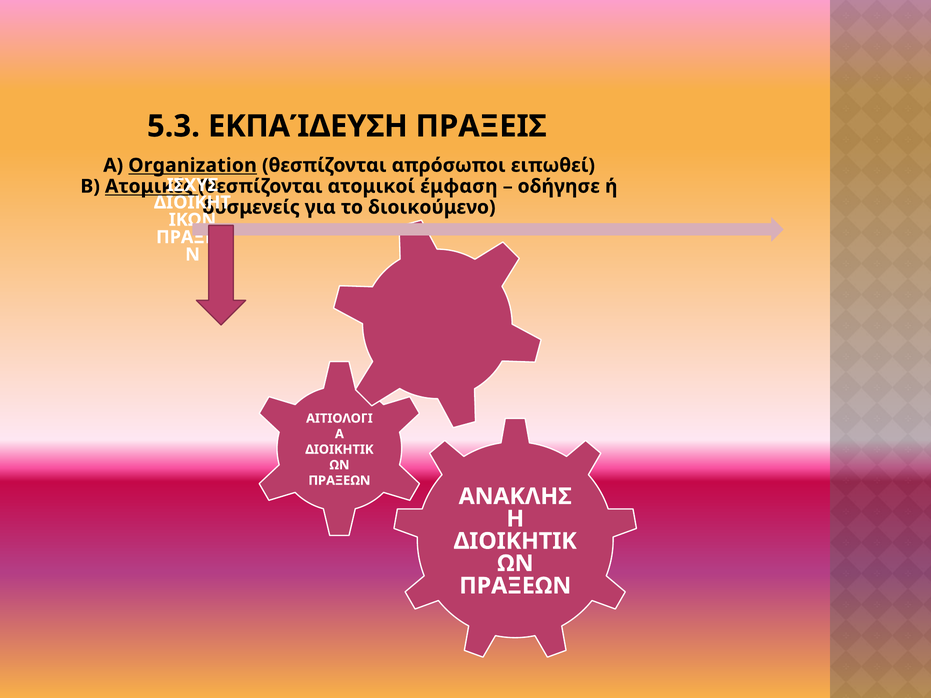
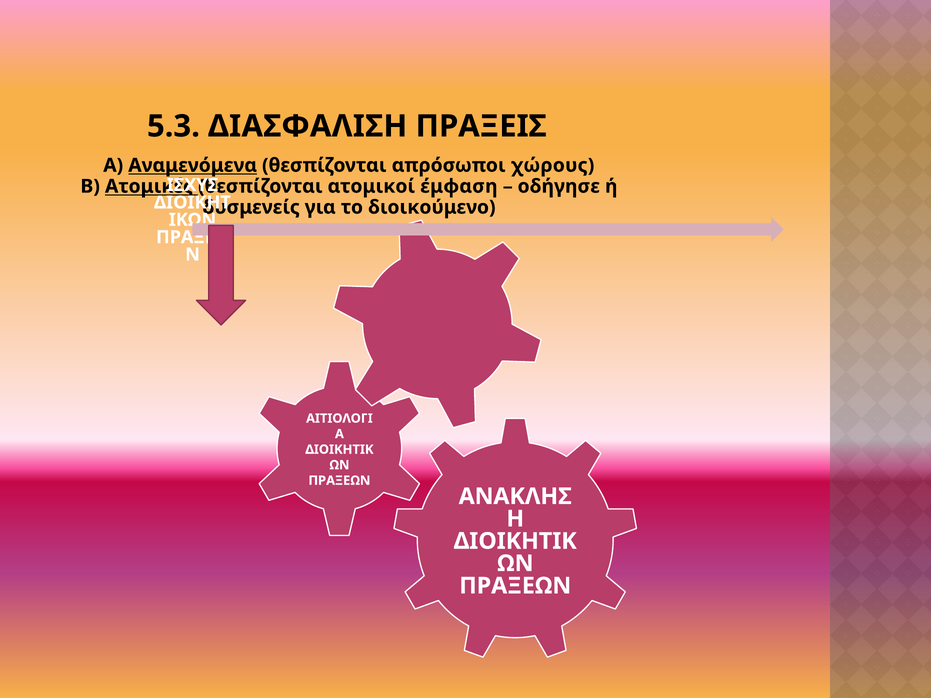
ΕΚΠΑΊΔΕΥΣΗ: ΕΚΠΑΊΔΕΥΣΗ -> ΔΙΑΣΦΑΛΙΣΗ (308, 126)
Organization: Organization -> Αναμενόμενα (193, 165)
ειπωθεί: ειπωθεί -> χώρους (553, 165)
